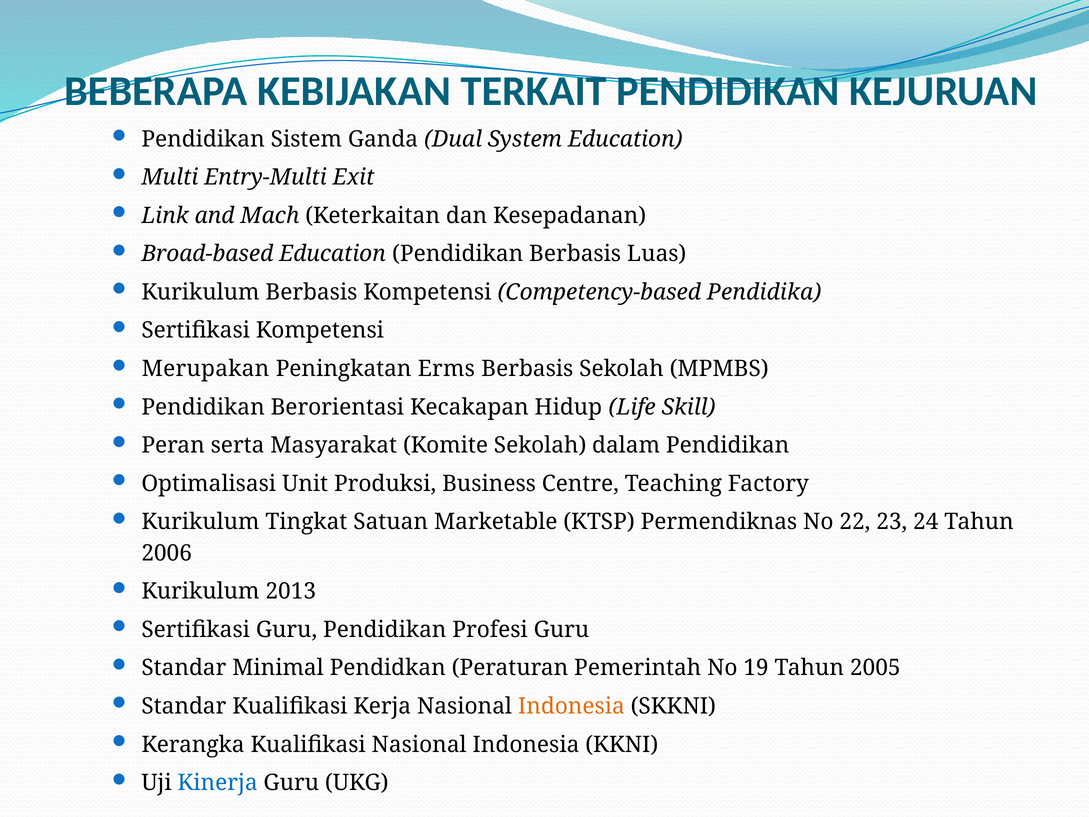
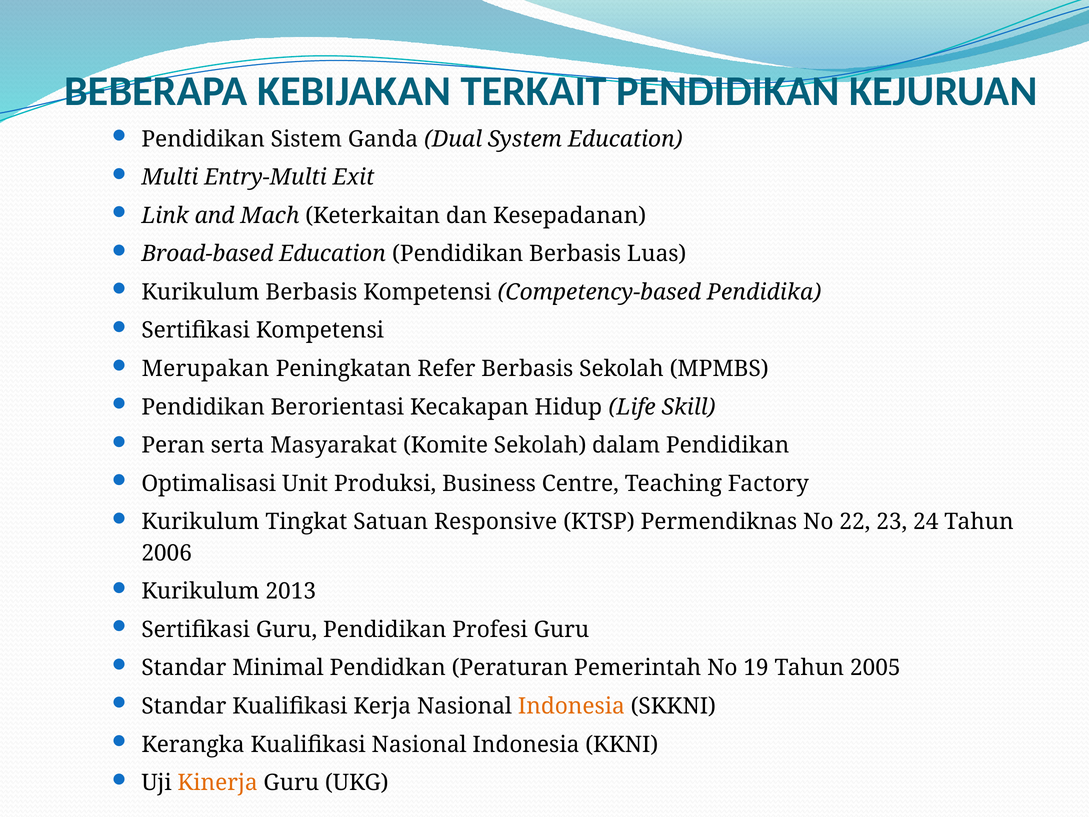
Erms: Erms -> Refer (446, 369)
Marketable: Marketable -> Responsive (496, 522)
Kinerja colour: blue -> orange (218, 783)
